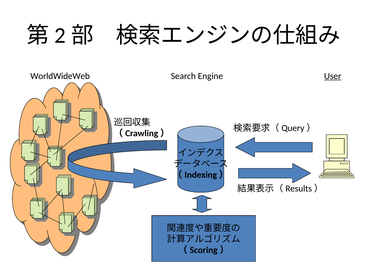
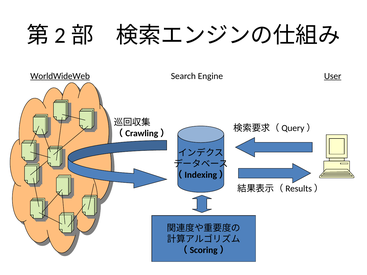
WorldWideWeb underline: none -> present (60, 76)
